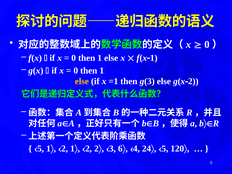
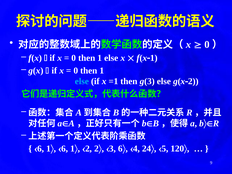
else colour: yellow -> light blue (82, 81)
5: 5 -> 6 (41, 149)
2: 2 -> 6 (65, 149)
